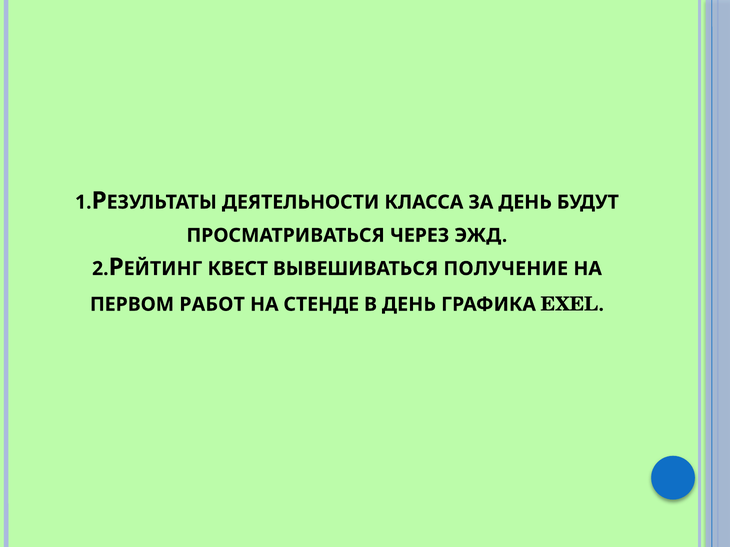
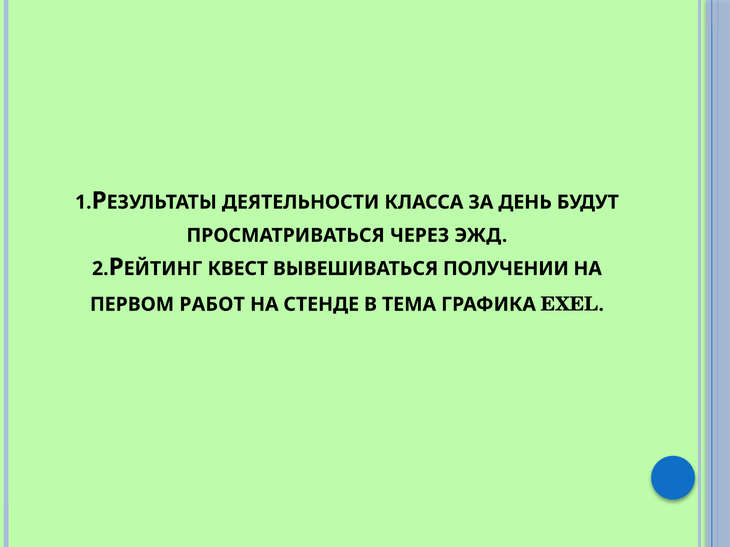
ПОЛУЧЕНИЕ: ПОЛУЧЕНИЕ -> ПОЛУЧЕНИИ (506, 269)
В ДЕНЬ: ДЕНЬ -> ТЕМА (409, 305)
